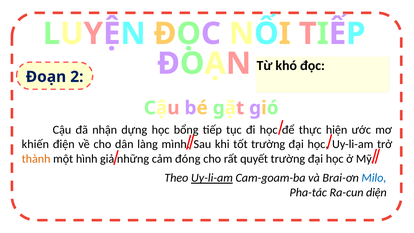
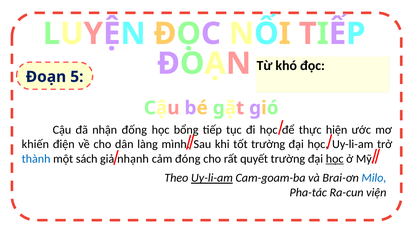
2: 2 -> 5 (77, 77)
dựng: dựng -> đống (134, 130)
thành colour: orange -> blue (36, 159)
hình: hình -> sách (87, 159)
những: những -> nhạnh (133, 159)
học underline: none -> present (335, 159)
diện: diện -> viện (376, 192)
